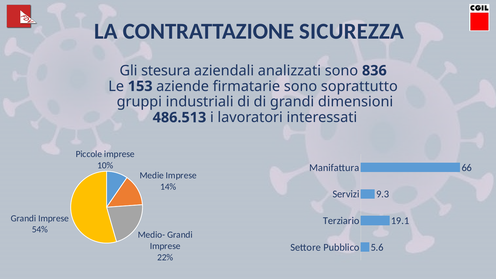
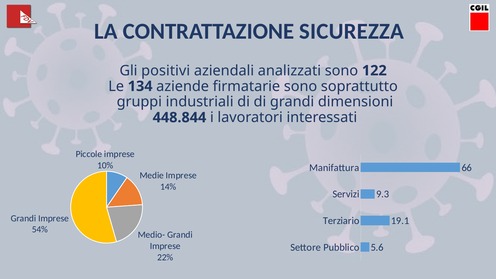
stesura: stesura -> positivi (166, 71)
836: 836 -> 122 (374, 71)
153: 153 -> 134 (140, 86)
486.513: 486.513 -> 448.844 (179, 117)
